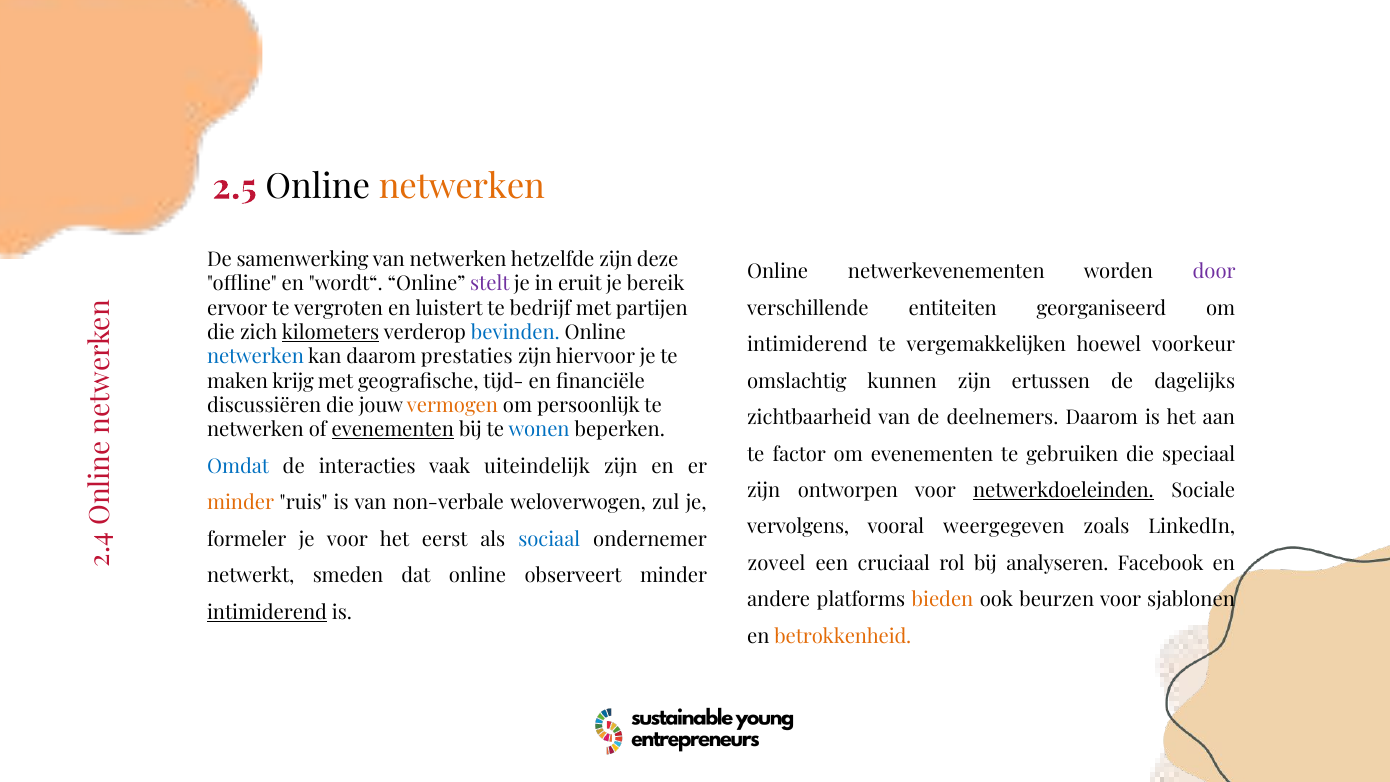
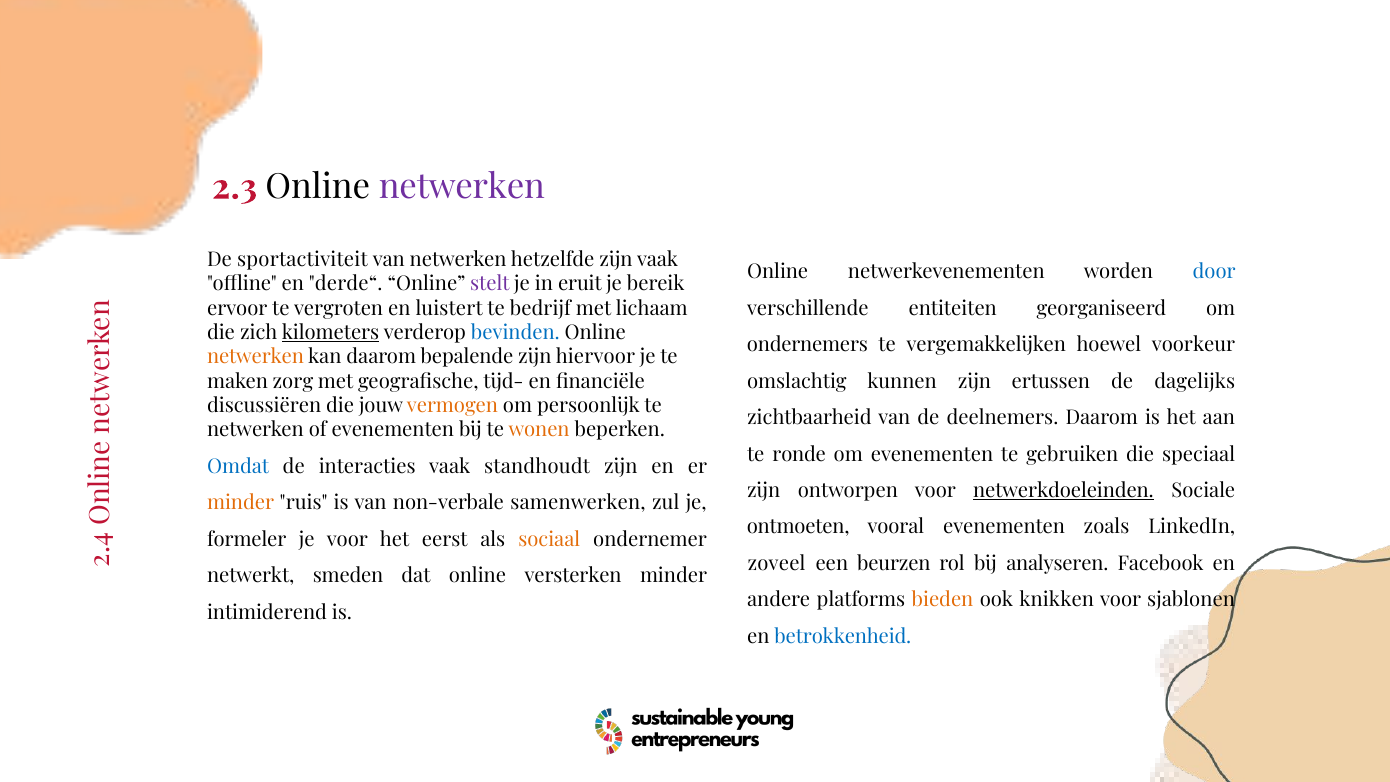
2.5: 2.5 -> 2.3 (235, 187)
netwerken colour: orange -> purple (462, 187)
samenwerking: samenwerking -> sportactiviteit (302, 260)
zijn deze: deze -> vaak (658, 260)
door colour: purple -> blue (1214, 272)
wordt“: wordt“ -> derde“ (346, 284)
partijen: partijen -> lichaam (652, 308)
intimiderend: intimiderend -> ondernemers (807, 345)
netwerken colour: blue -> orange (255, 357)
prestaties: prestaties -> bepalende (467, 357)
krijg: krijg -> zorg (293, 381)
evenementen underline: present -> none (393, 430)
wonen colour: blue -> orange (539, 430)
factor: factor -> ronde (799, 454)
uiteindelijk: uiteindelijk -> standhoudt (537, 466)
weloverwogen: weloverwogen -> samenwerken (578, 503)
vervolgens: vervolgens -> ontmoeten (798, 527)
vooral weergegeven: weergegeven -> evenementen (1004, 527)
sociaal colour: blue -> orange (549, 539)
cruciaal: cruciaal -> beurzen (894, 564)
observeert: observeert -> versterken (573, 576)
beurzen: beurzen -> knikken (1057, 600)
intimiderend underline: present -> none (267, 612)
betrokkenheid colour: orange -> blue (843, 637)
